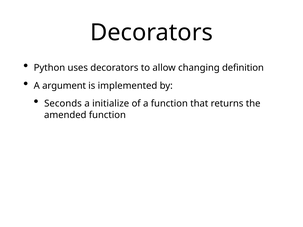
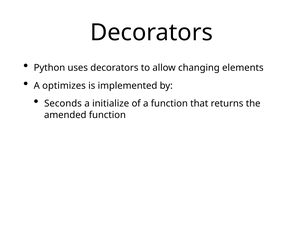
definition: definition -> elements (243, 68)
argument: argument -> optimizes (64, 86)
